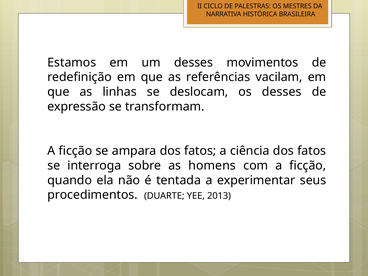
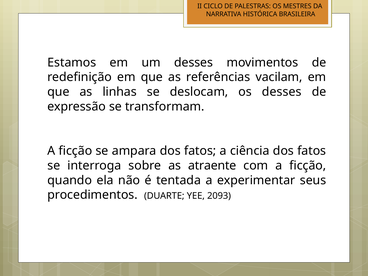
homens: homens -> atraente (212, 166)
2013: 2013 -> 2093 (219, 196)
